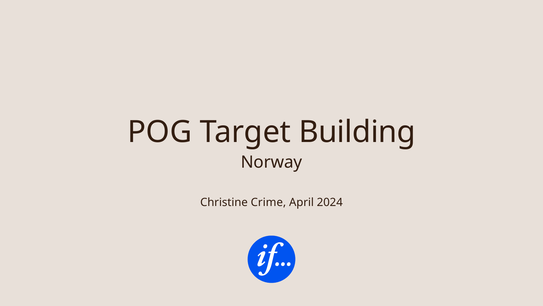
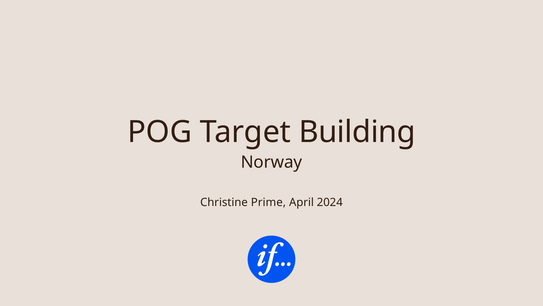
Crime: Crime -> Prime (268, 202)
